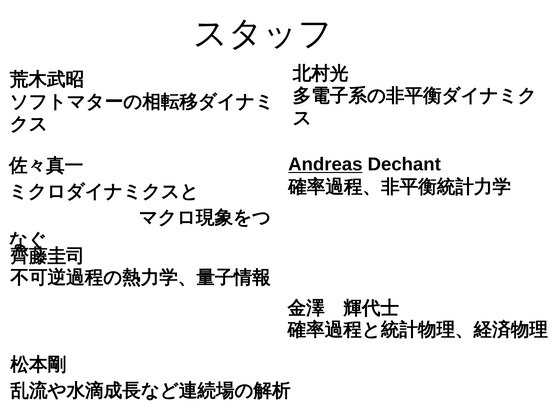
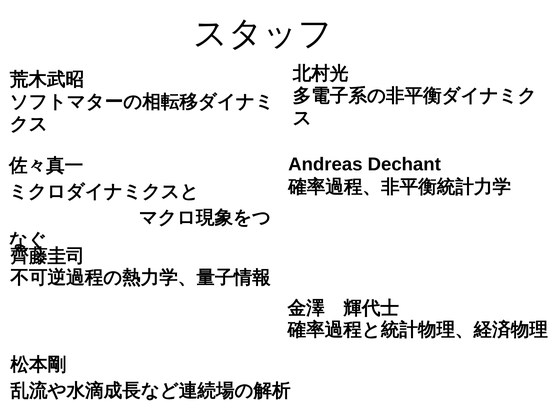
Andreas underline: present -> none (325, 164)
